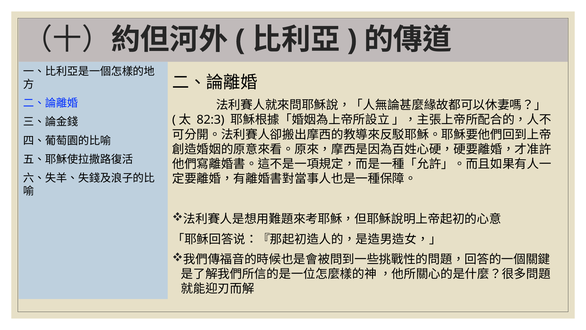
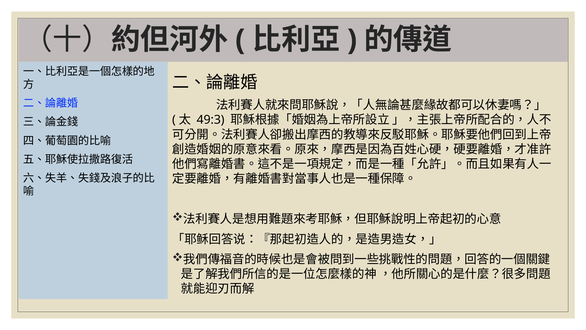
82:3: 82:3 -> 49:3 (211, 120)
